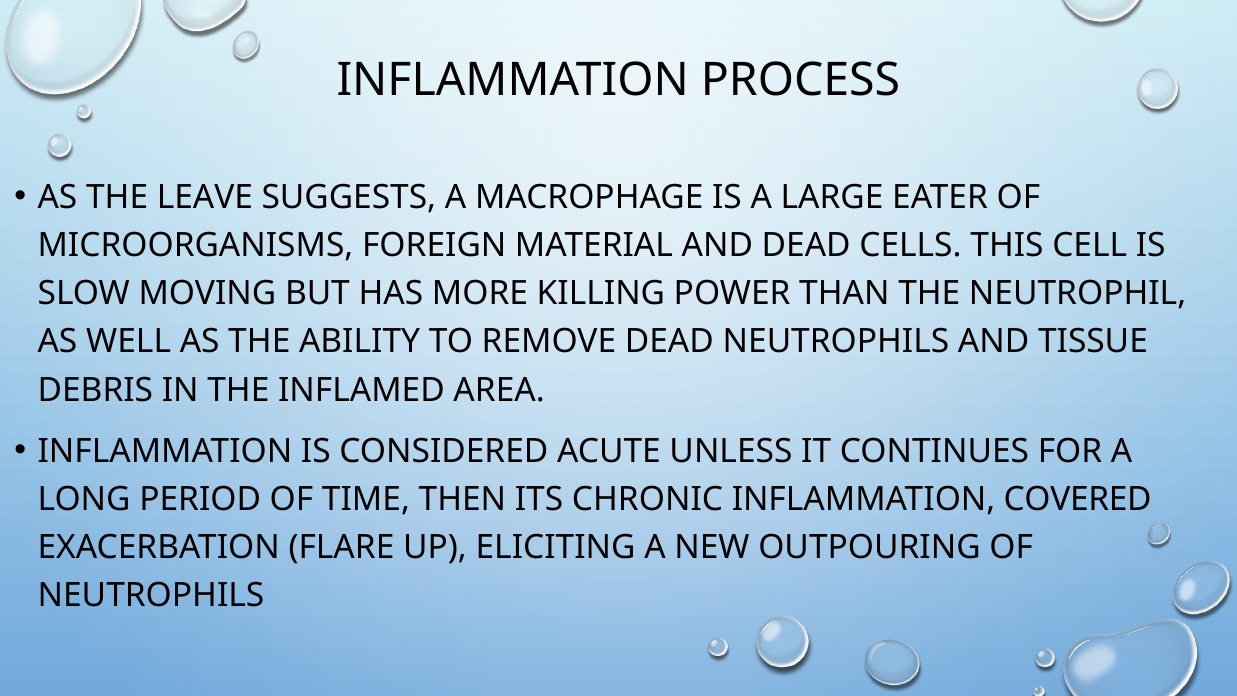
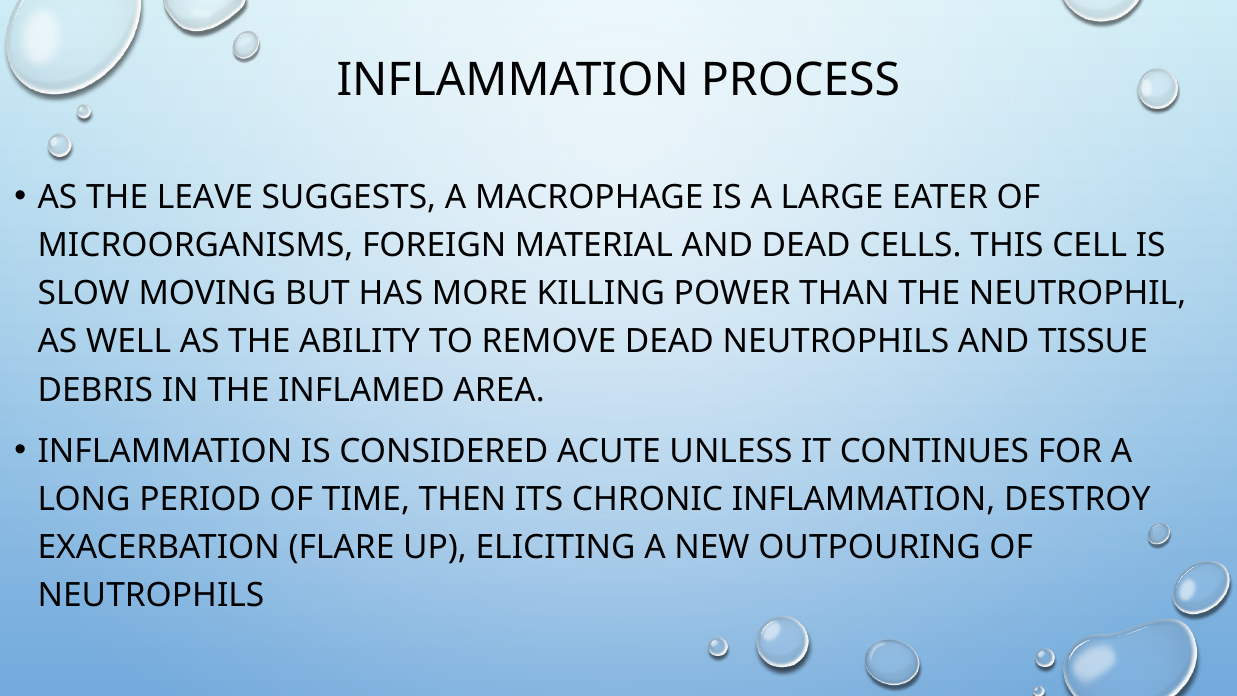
COVERED: COVERED -> DESTROY (1077, 499)
